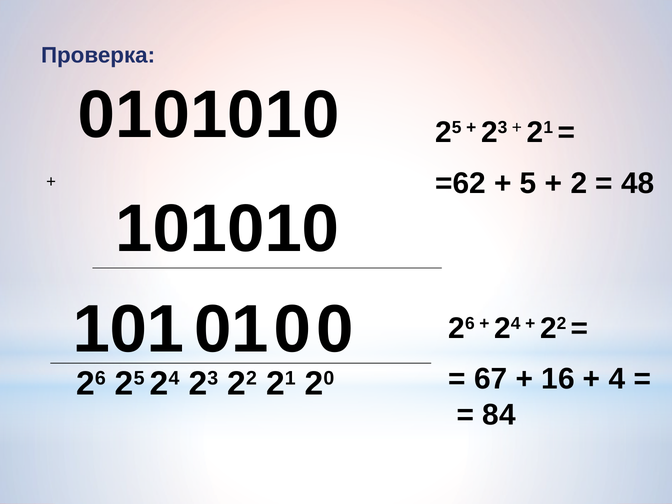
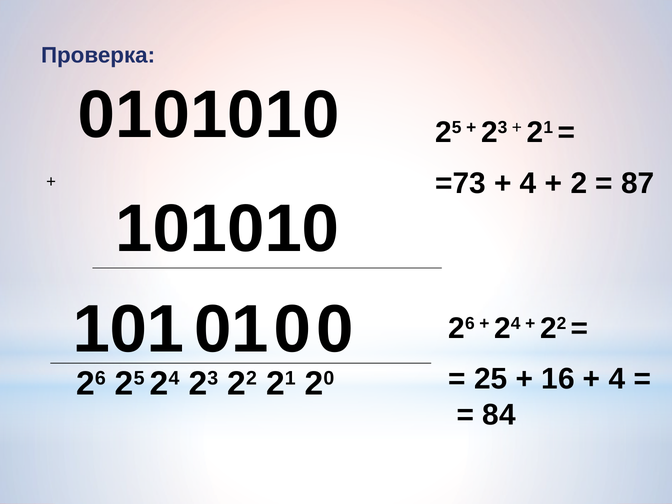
=62: =62 -> =73 (461, 183)
5: 5 -> 4 (528, 183)
48: 48 -> 87 (638, 183)
67: 67 -> 25 (491, 379)
